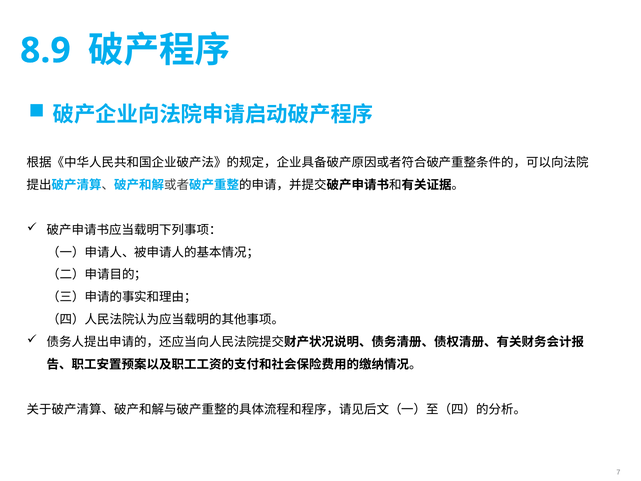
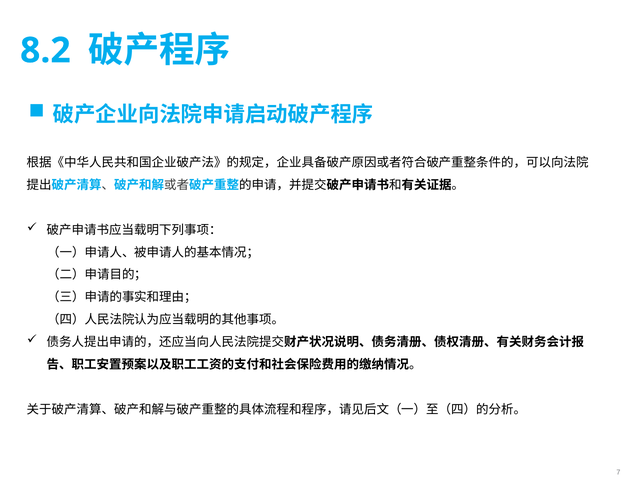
8.9: 8.9 -> 8.2 (45, 51)
